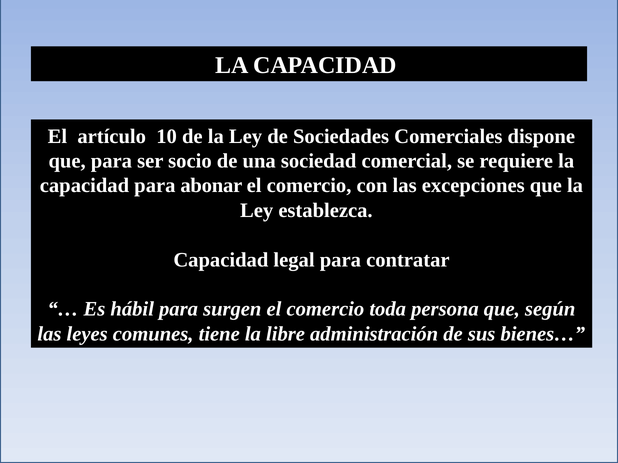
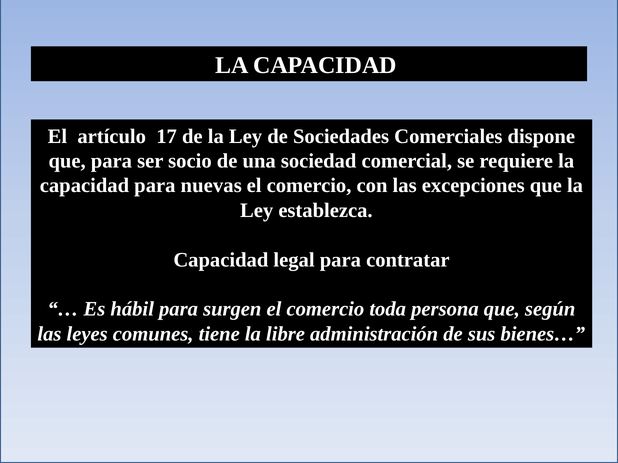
10: 10 -> 17 (167, 136)
abonar: abonar -> nuevas (211, 186)
